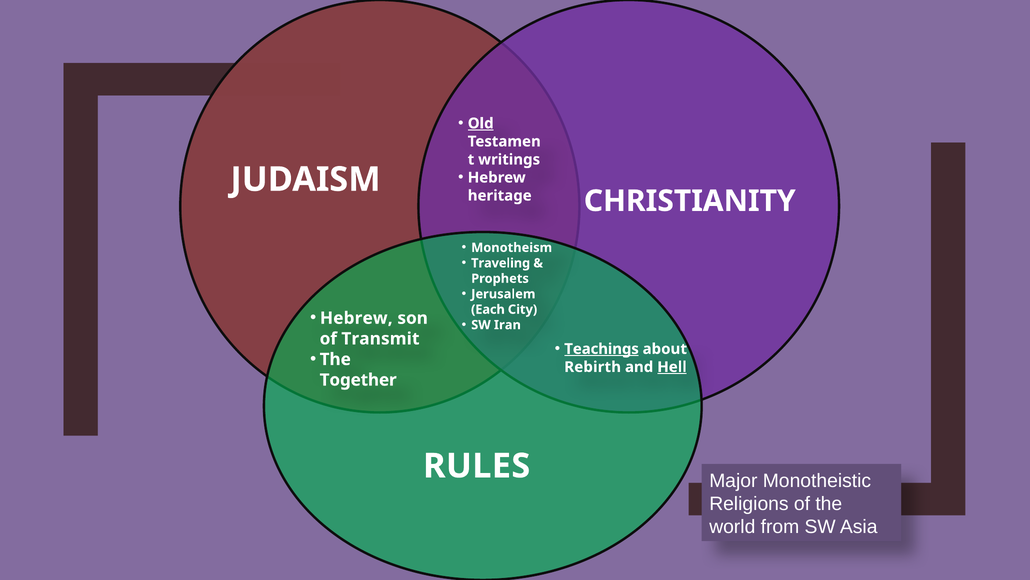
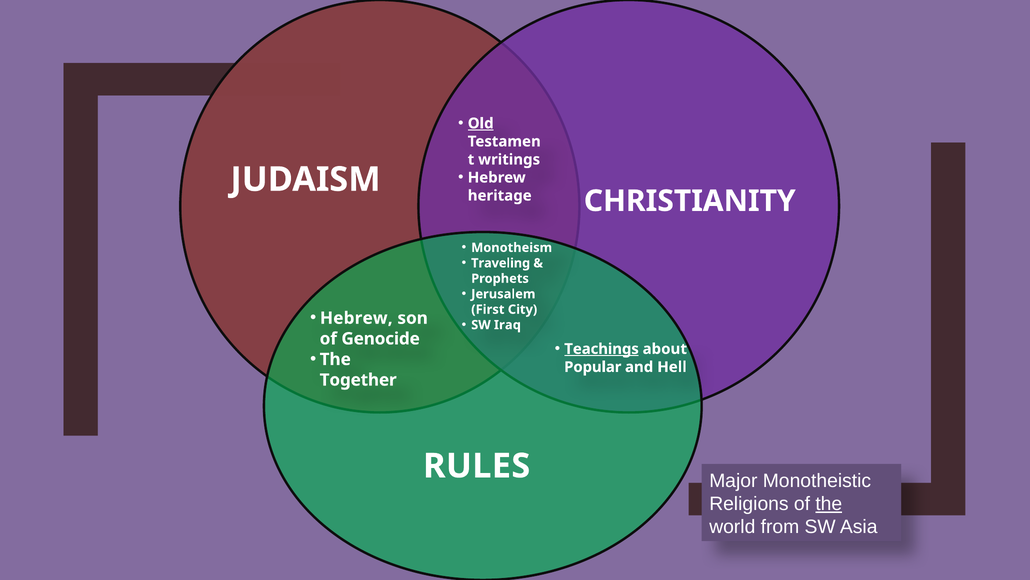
Each: Each -> First (488, 309)
Iran: Iran -> Iraq (507, 325)
Transmit: Transmit -> Genocide (381, 338)
Rebirth: Rebirth -> Popular (593, 367)
Hell underline: present -> none (672, 367)
the underline: none -> present (829, 503)
